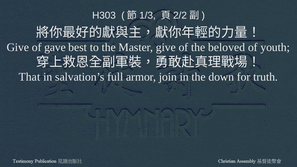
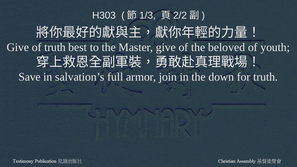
of gave: gave -> truth (55, 47)
That: That -> Save (30, 77)
